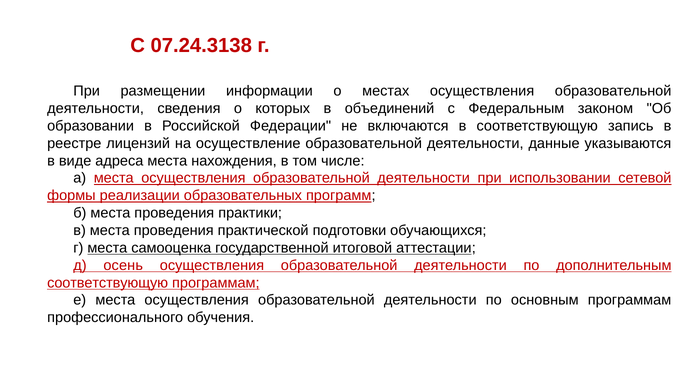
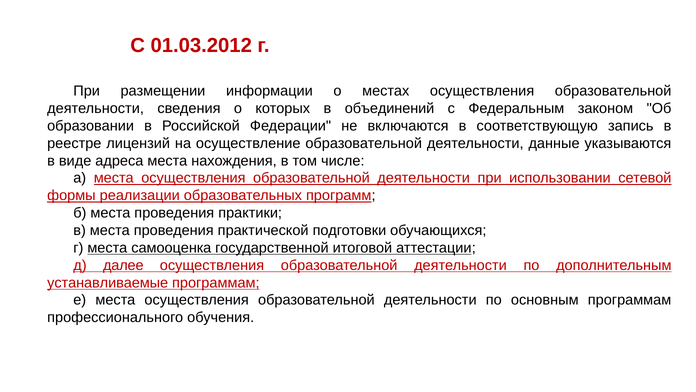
07.24.3138: 07.24.3138 -> 01.03.2012 (201, 45)
осень: осень -> далее (123, 265)
соответствующую: соответствующую -> устанавливаемые (108, 282)
